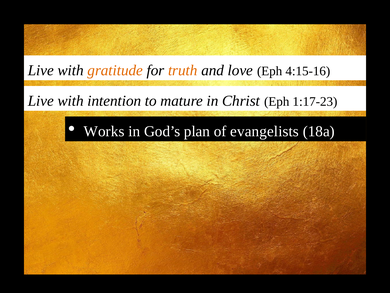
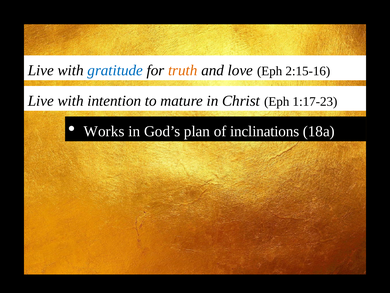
gratitude colour: orange -> blue (115, 70)
4:15-16: 4:15-16 -> 2:15-16 (308, 71)
evangelists: evangelists -> inclinations (265, 131)
